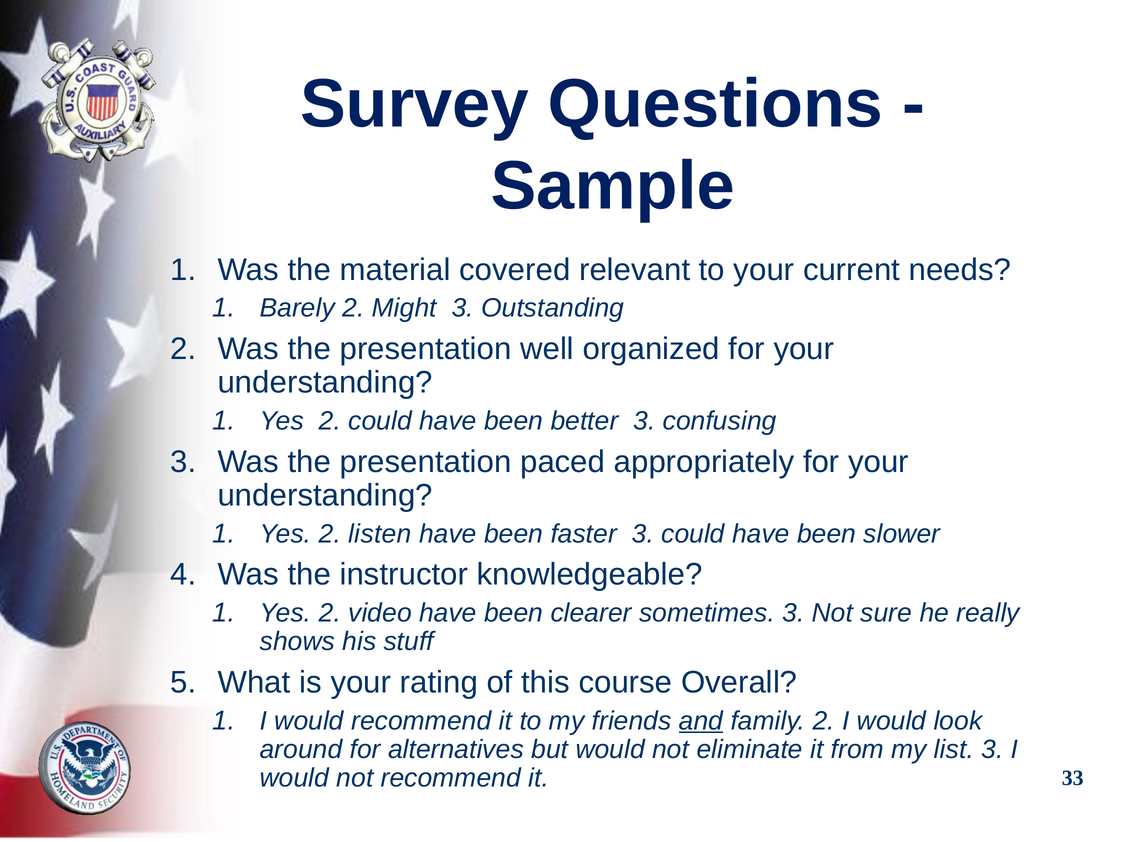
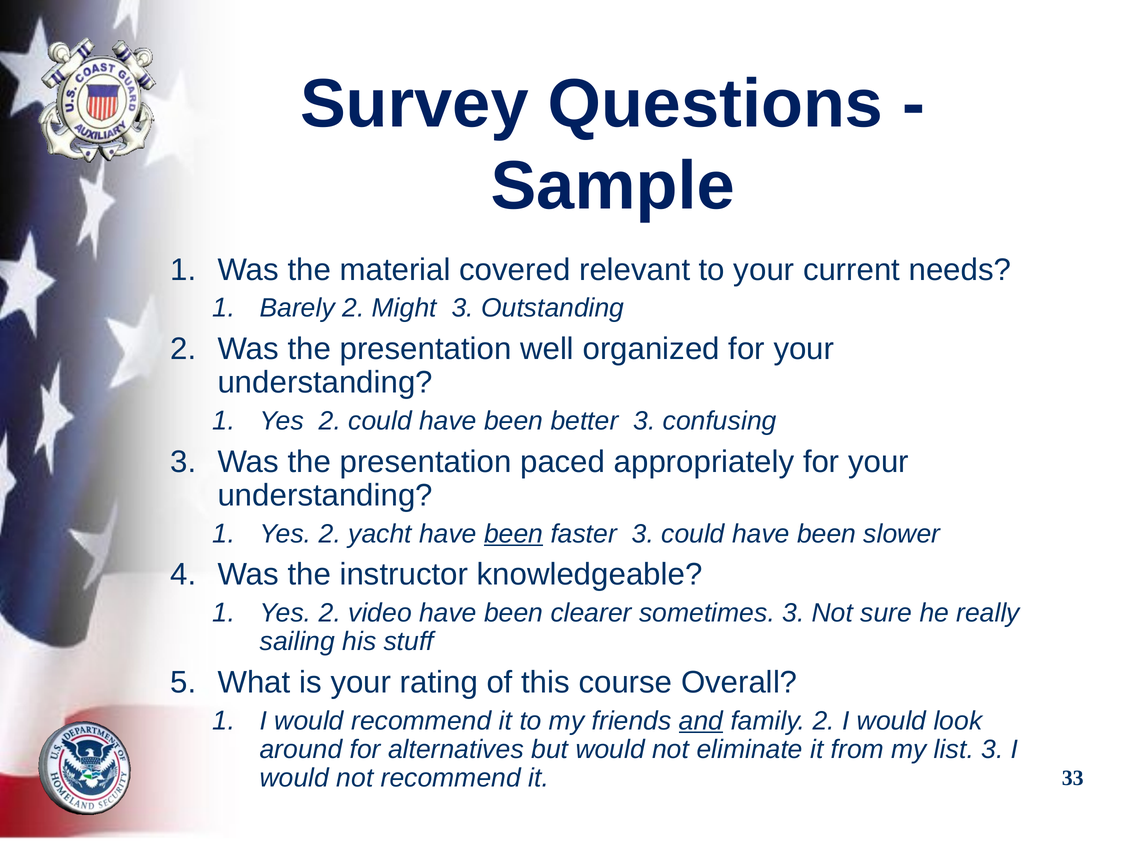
listen: listen -> yacht (380, 534)
been underline: none -> present (514, 534)
shows: shows -> sailing (297, 642)
